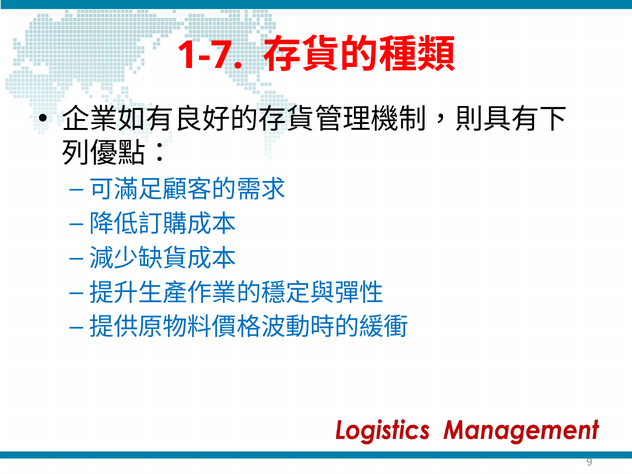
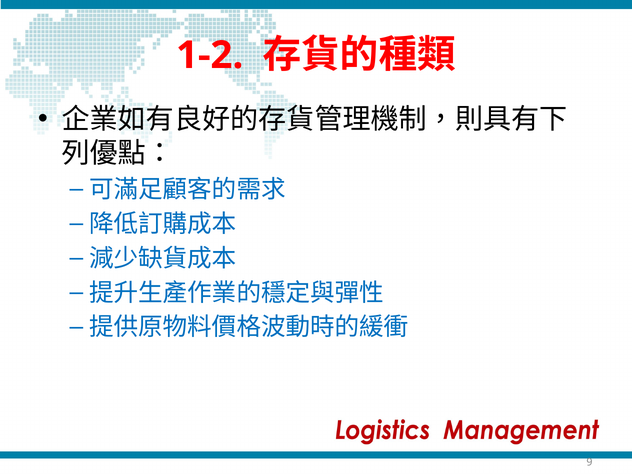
1-7: 1-7 -> 1-2 (210, 55)
